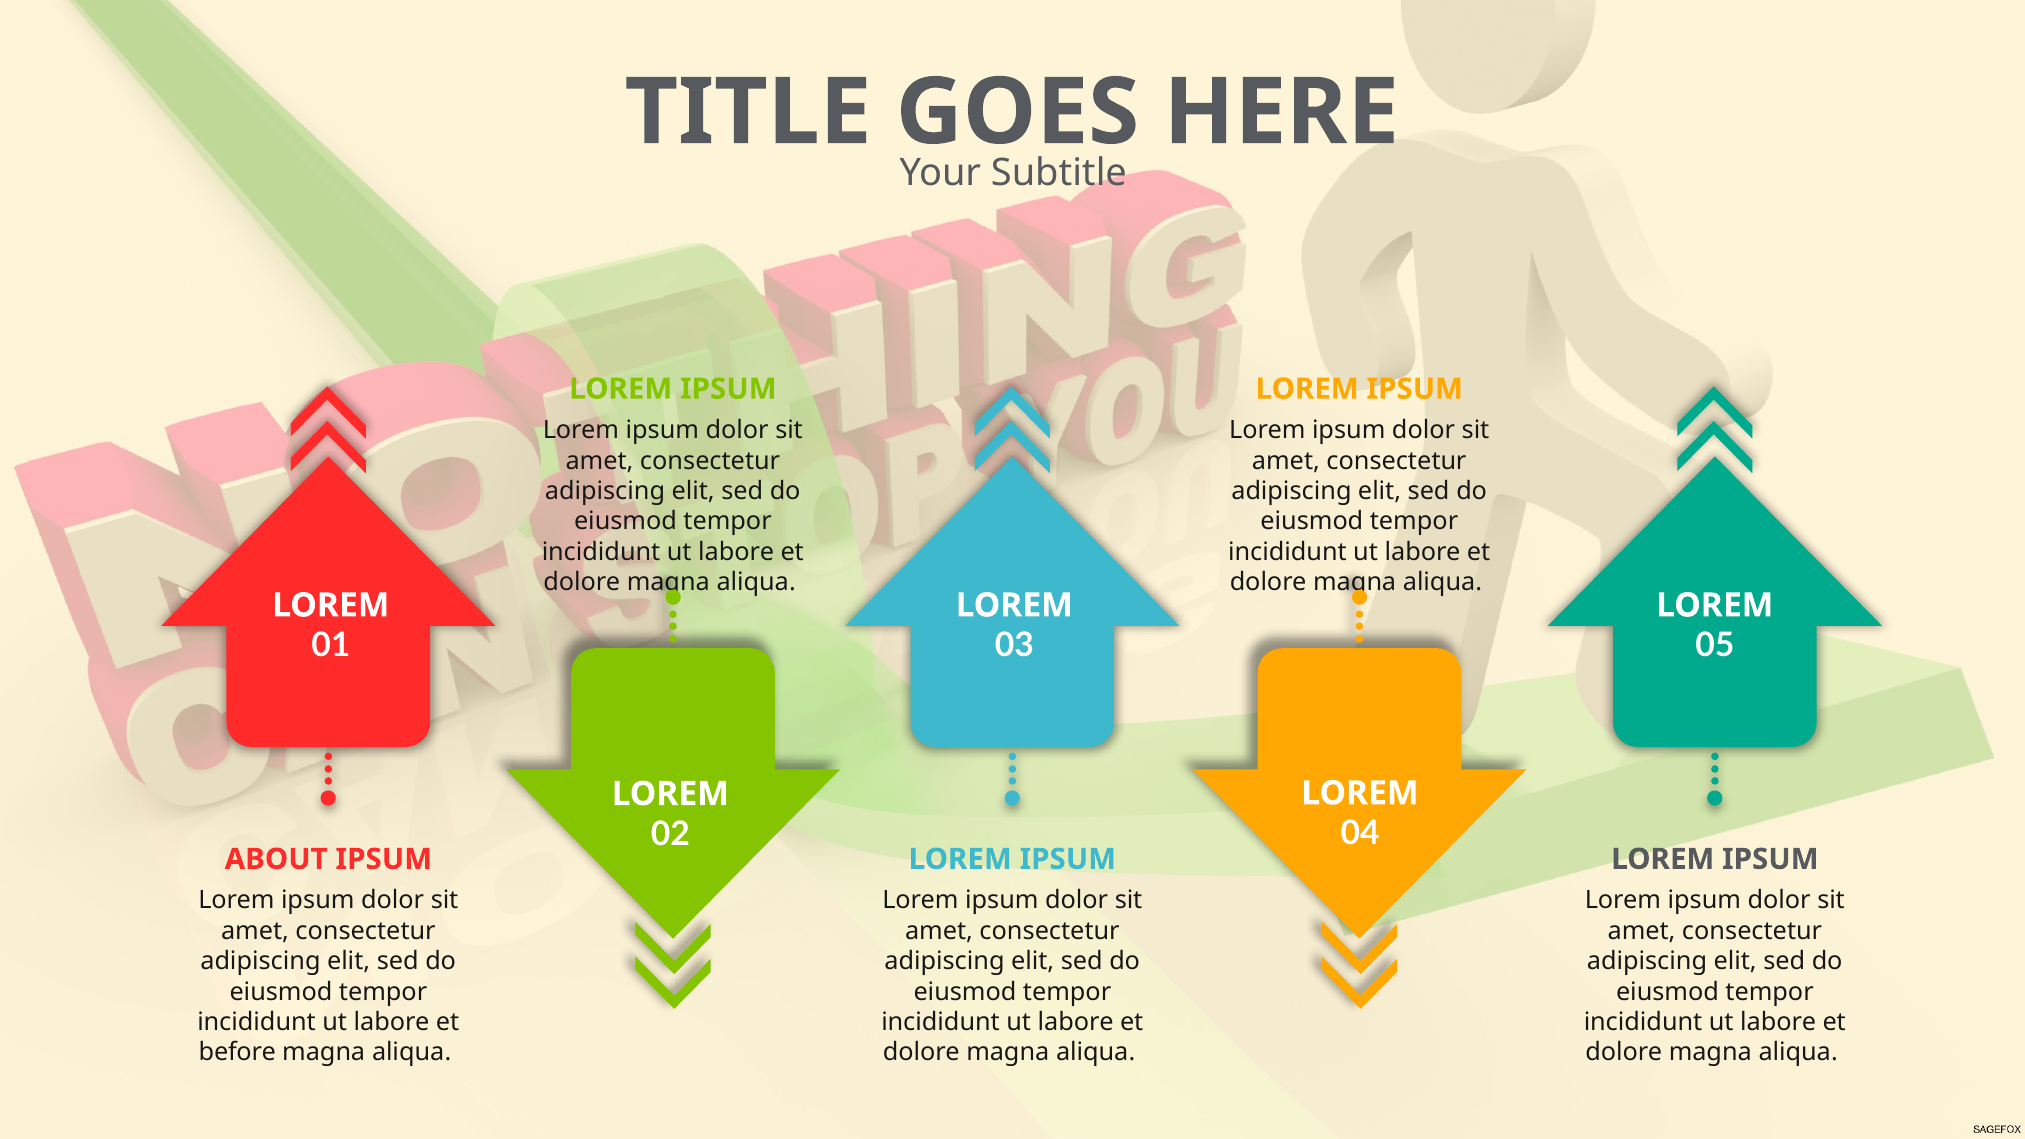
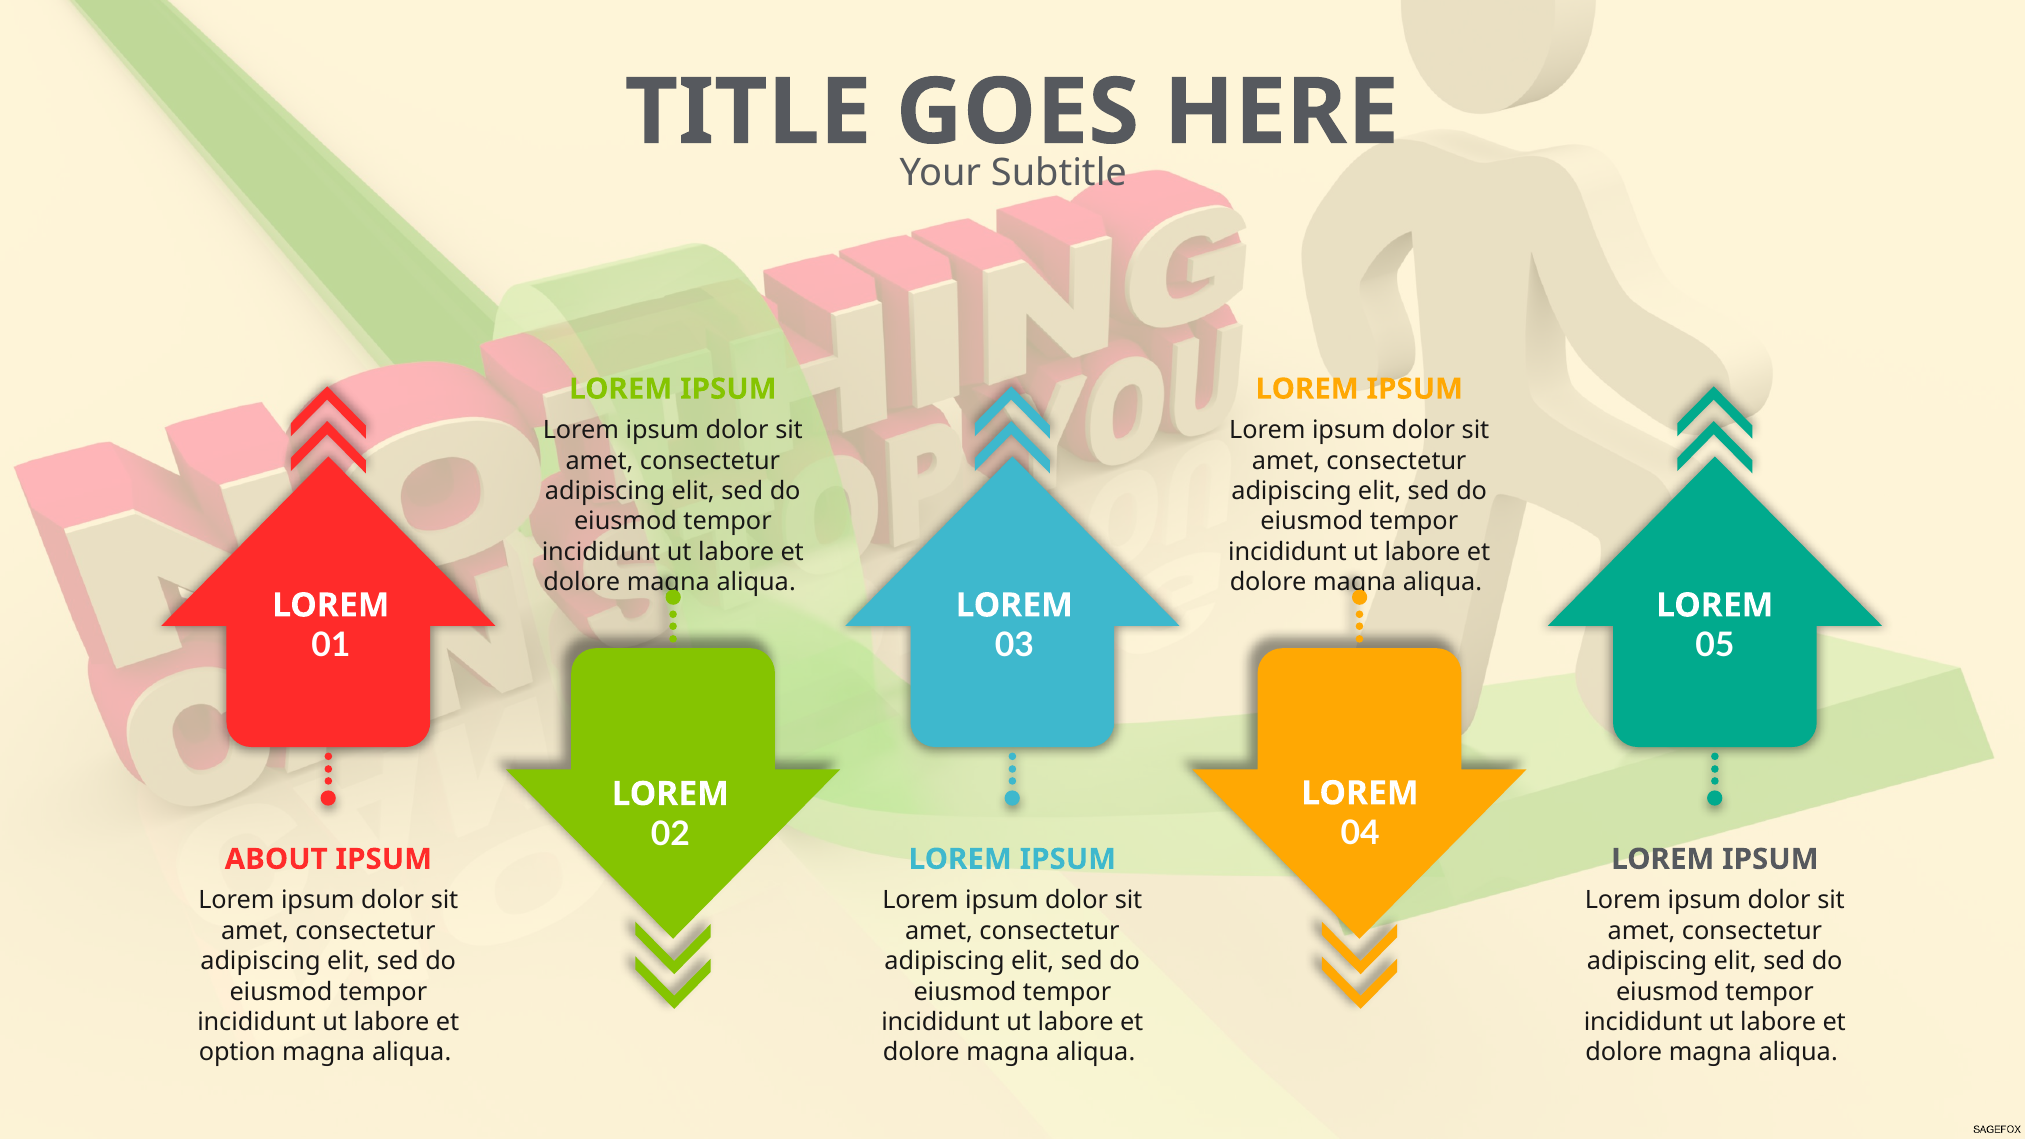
before: before -> option (237, 1053)
